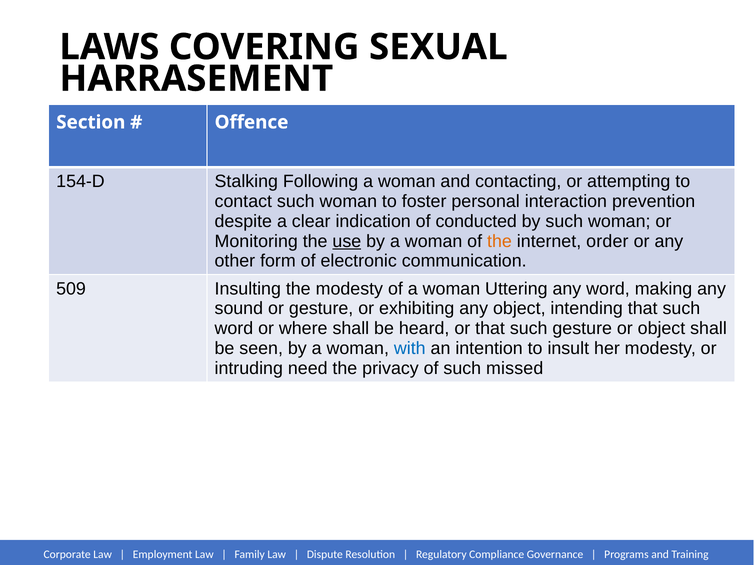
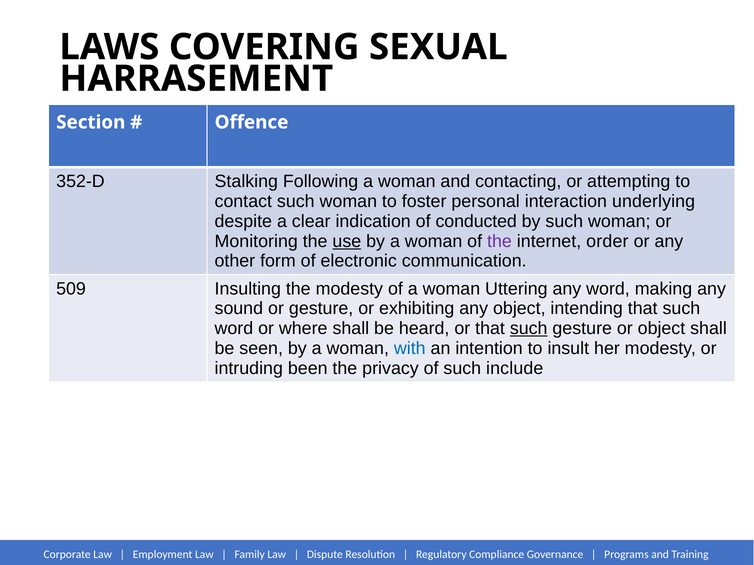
154-D: 154-D -> 352-D (80, 181)
prevention: prevention -> underlying (654, 201)
the colour: orange -> purple (499, 241)
such underline: none -> present (529, 329)
need: need -> been (308, 369)
missed: missed -> include (515, 369)
